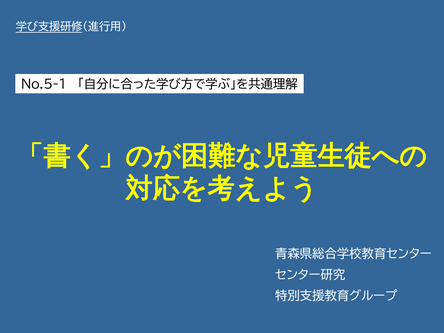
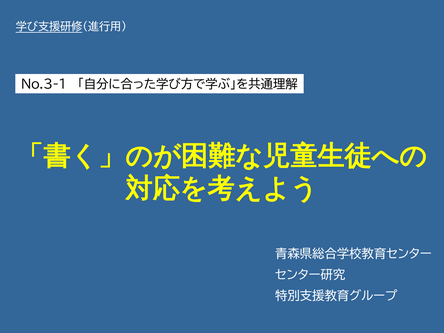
No.5-1: No.5-1 -> No.3-1 (44, 84)
